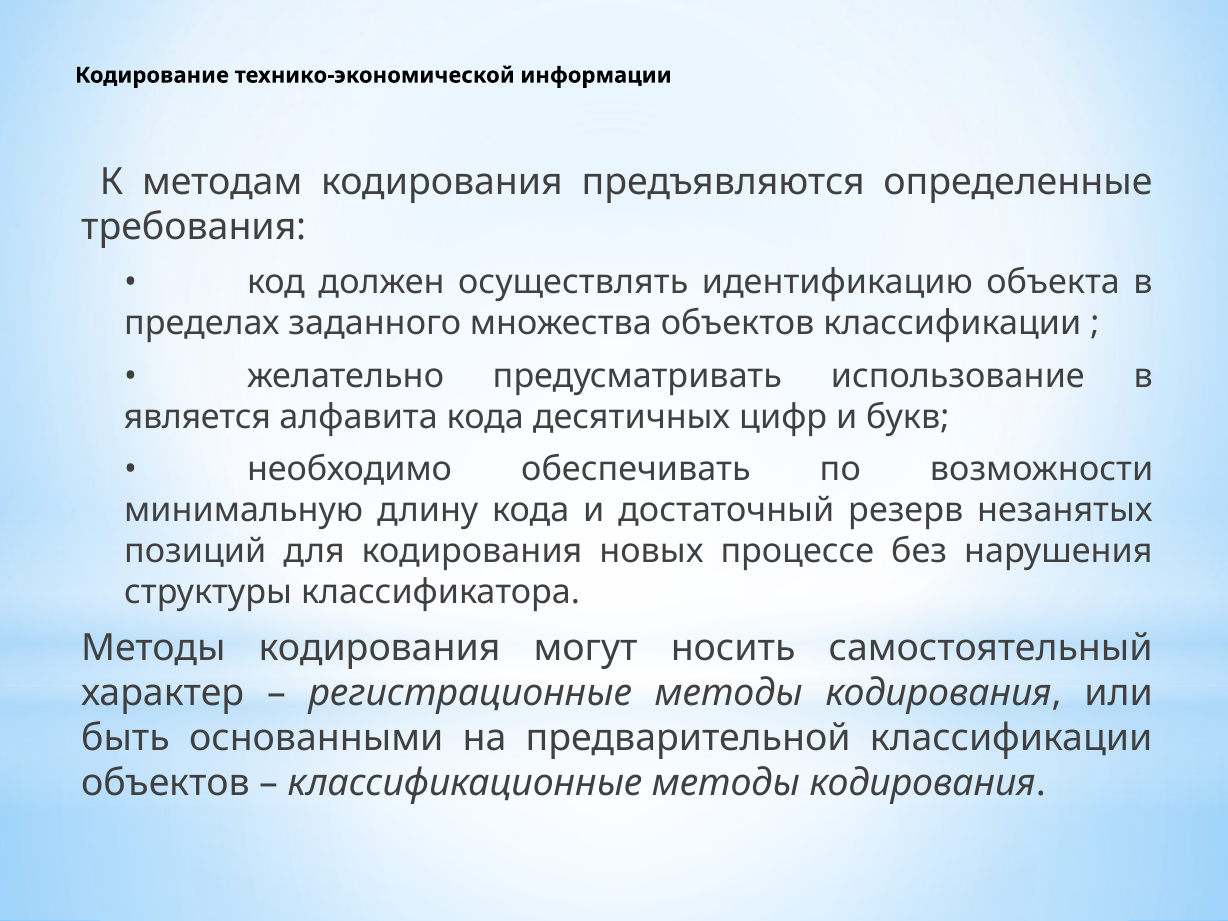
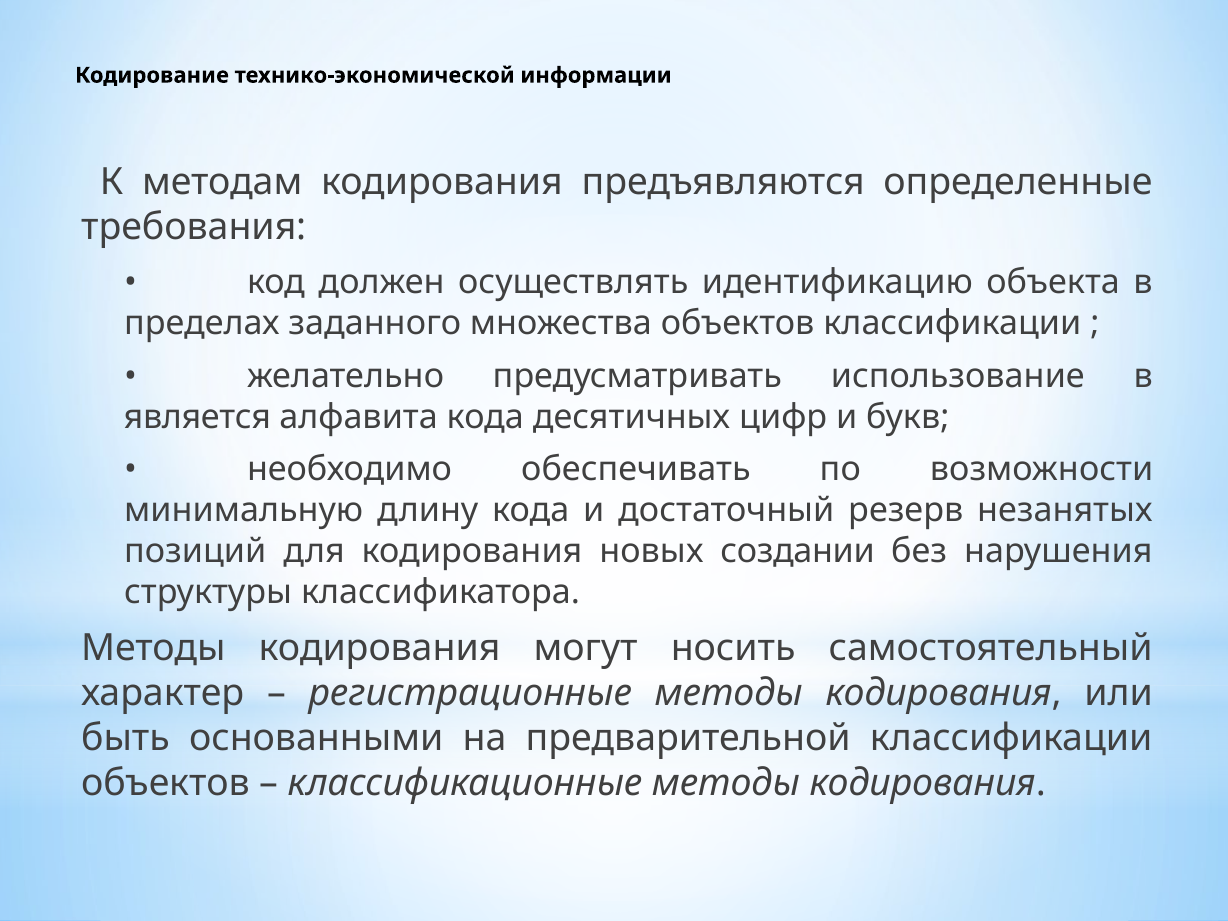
процессе: процессе -> создании (798, 552)
